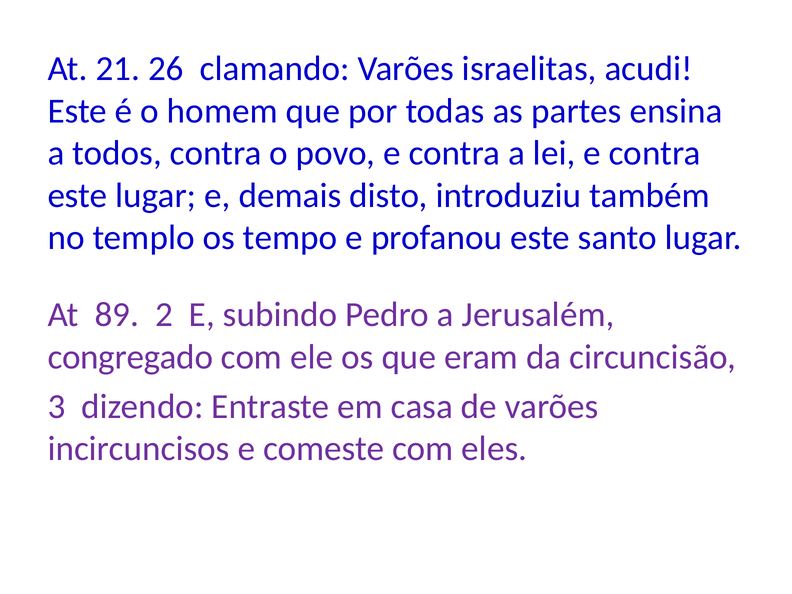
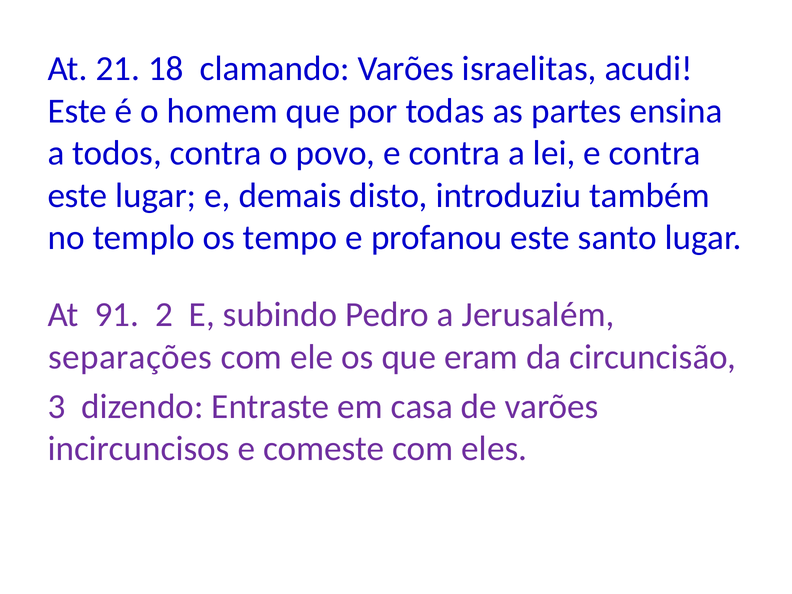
26: 26 -> 18 (166, 69)
89: 89 -> 91 (117, 315)
congregado: congregado -> separações (130, 357)
